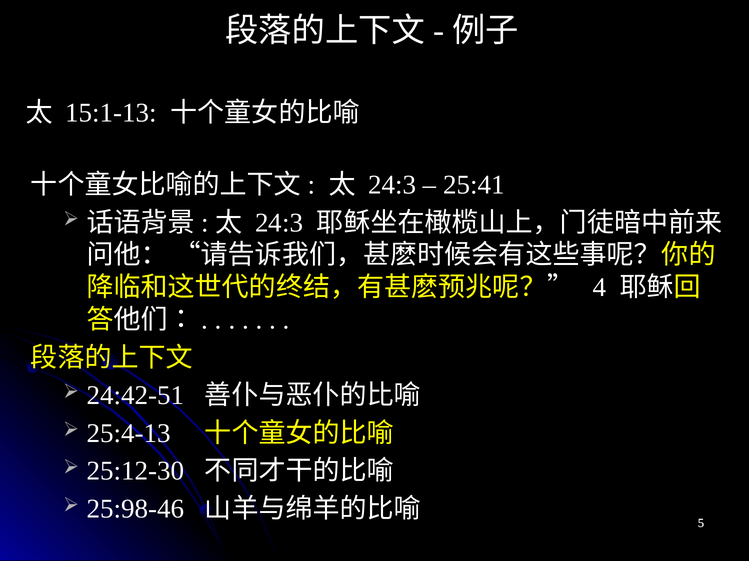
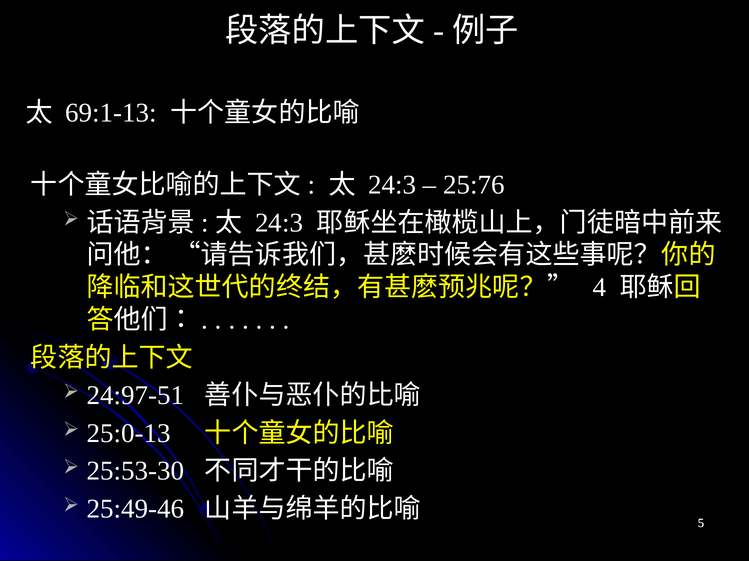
15:1-13: 15:1-13 -> 69:1-13 (111, 113)
25:41: 25:41 -> 25:76 (474, 185)
24:42-51: 24:42-51 -> 24:97-51 (135, 396)
25:4-13: 25:4-13 -> 25:0-13 (129, 434)
25:12-30: 25:12-30 -> 25:53-30 (135, 472)
25:98-46: 25:98-46 -> 25:49-46 (135, 509)
